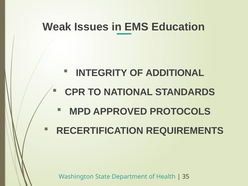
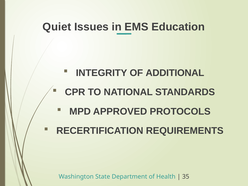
Weak: Weak -> Quiet (57, 27)
